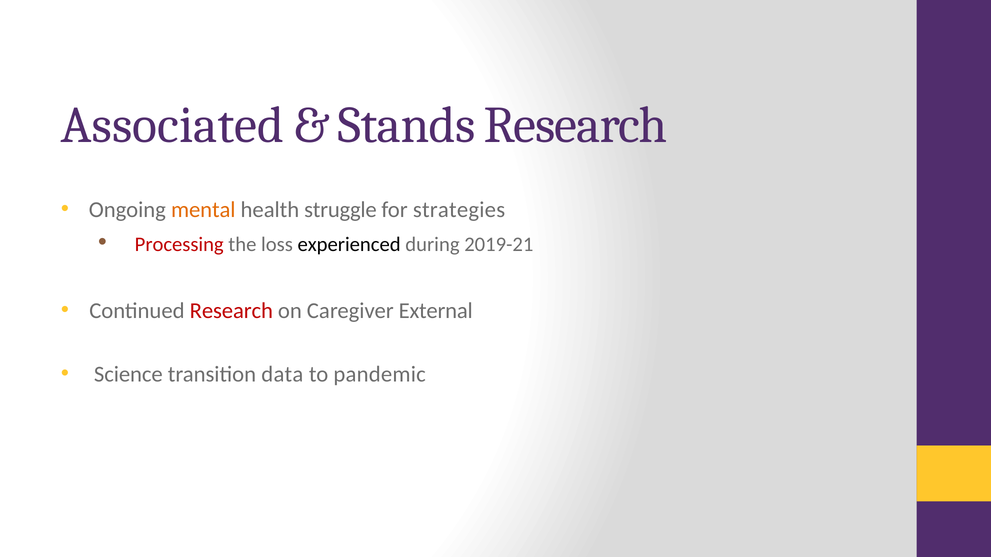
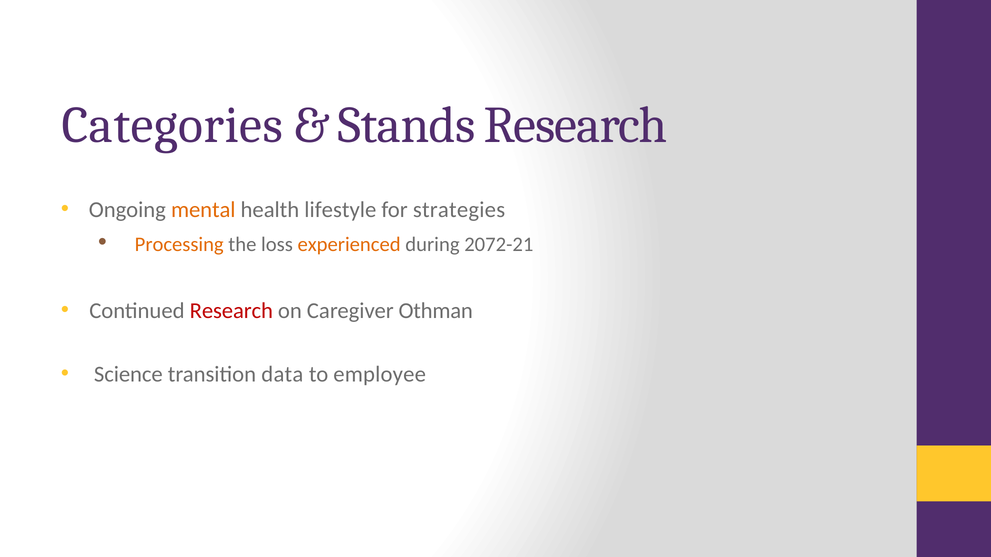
Associated: Associated -> Categories (172, 125)
struggle: struggle -> lifestyle (340, 210)
Processing colour: red -> orange (179, 245)
experienced colour: black -> orange (349, 245)
2019-21: 2019-21 -> 2072-21 (499, 245)
External: External -> Othman (436, 311)
pandemic: pandemic -> employee (380, 374)
